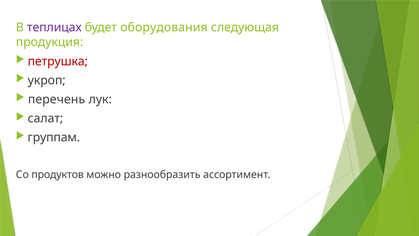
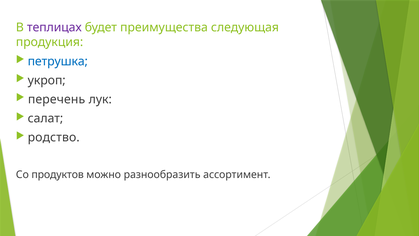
оборудования: оборудования -> преимущества (164, 28)
петрушка colour: red -> blue (58, 61)
группам: группам -> родство (54, 137)
